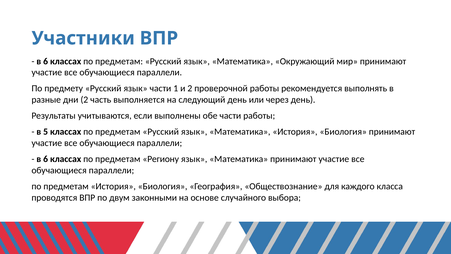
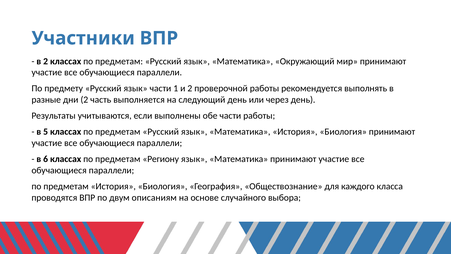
6: 6 -> 2 (46, 61)
законными: законными -> описаниям (154, 197)
